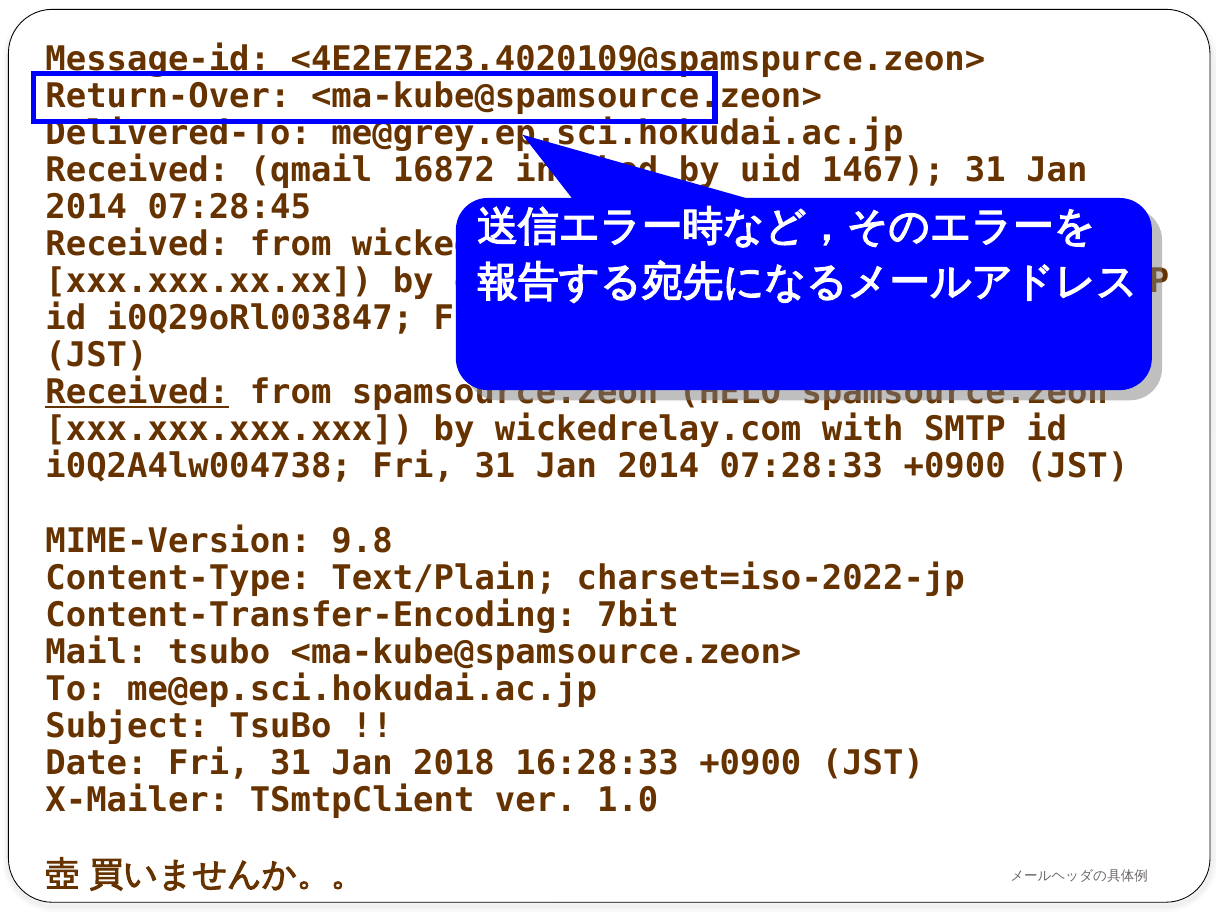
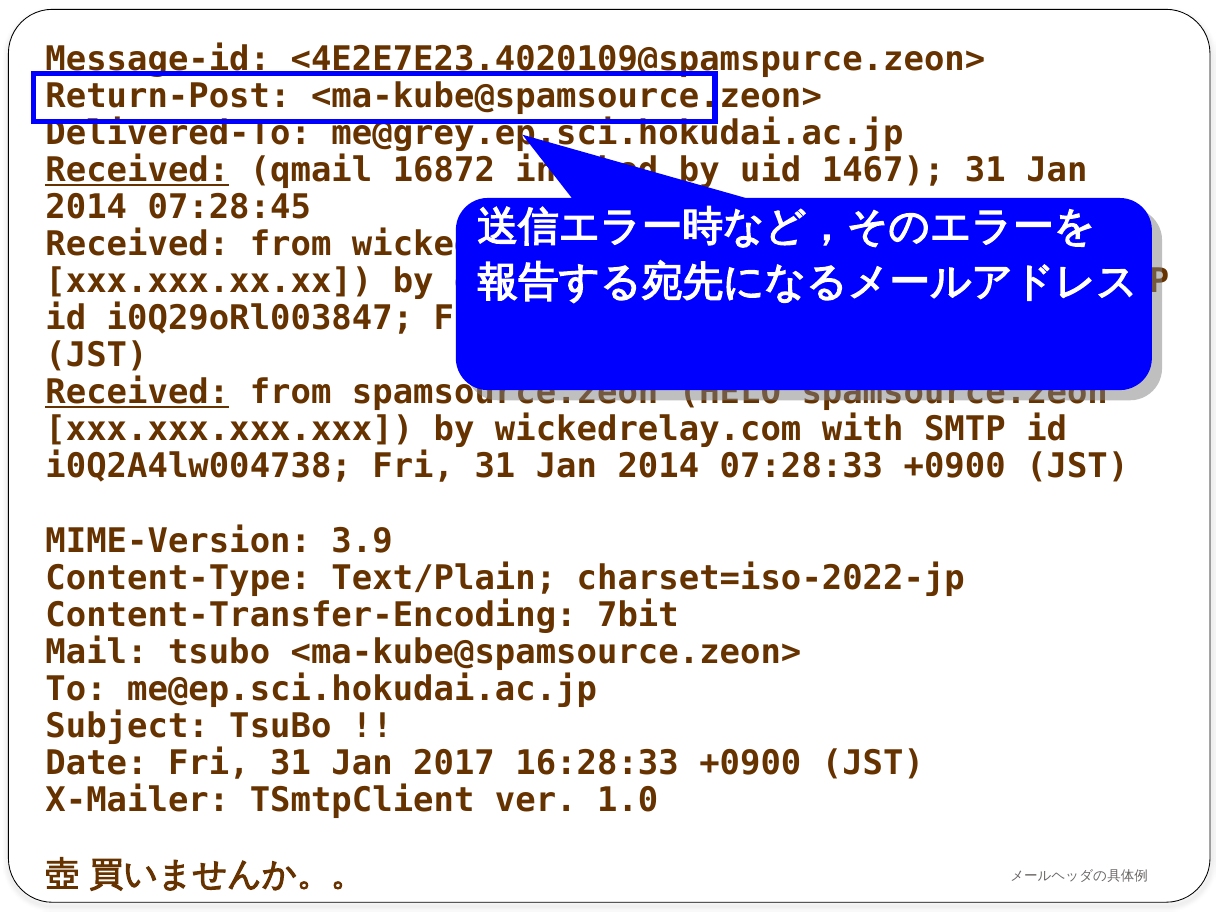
Return-Over: Return-Over -> Return-Post (168, 96)
Received underline: none -> present (137, 170)
9.8: 9.8 -> 3.9 (362, 540)
2018: 2018 -> 2017 (454, 762)
